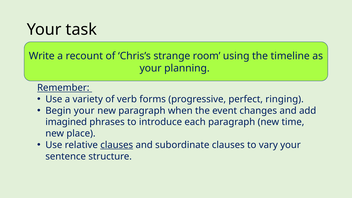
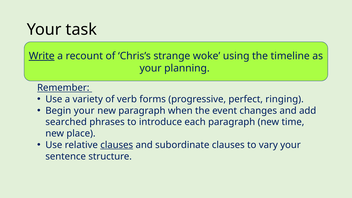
Write underline: none -> present (42, 56)
room: room -> woke (207, 56)
imagined: imagined -> searched (66, 122)
